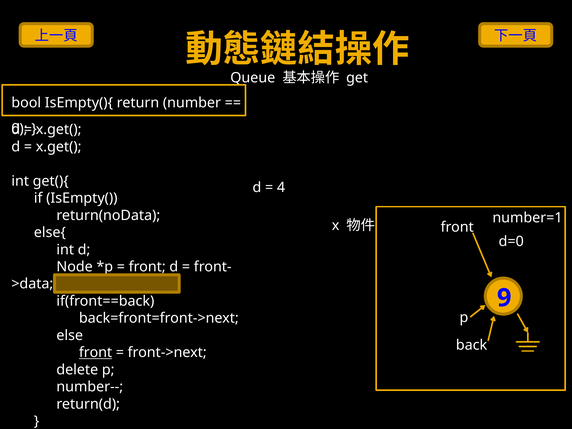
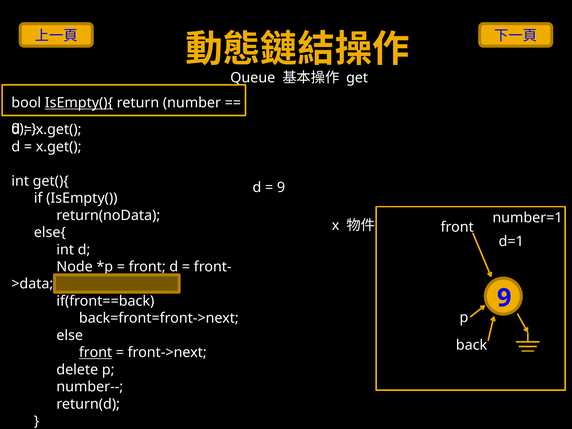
IsEmpty(){ underline: none -> present (79, 103)
4: 4 -> 9 (281, 187)
d=0: d=0 -> d=1 (511, 242)
